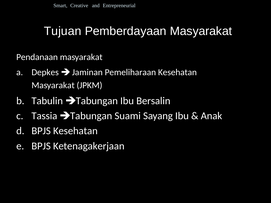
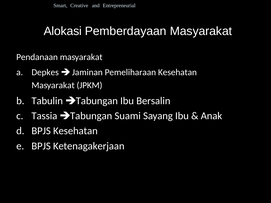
Tujuan: Tujuan -> Alokasi (63, 31)
